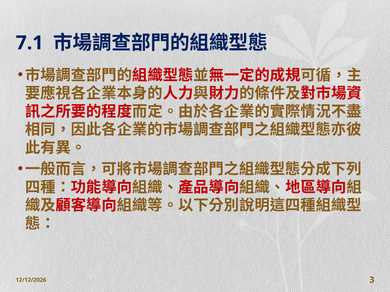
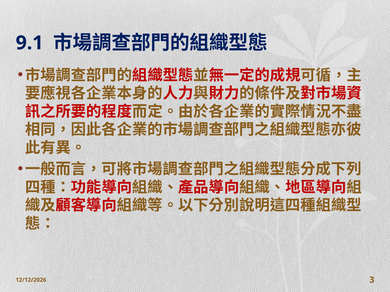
7.1: 7.1 -> 9.1 (30, 43)
